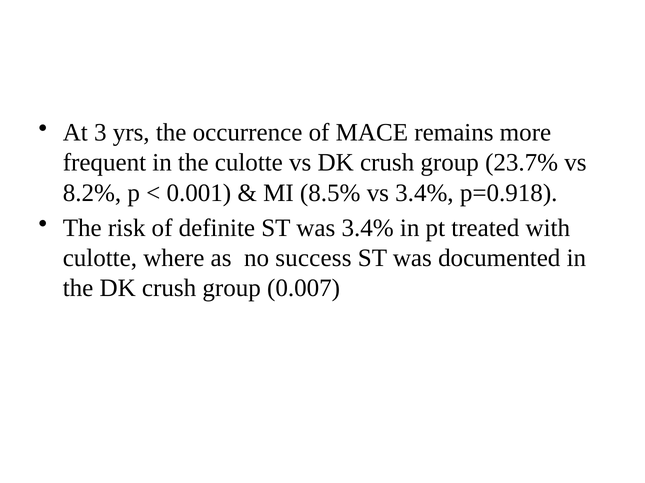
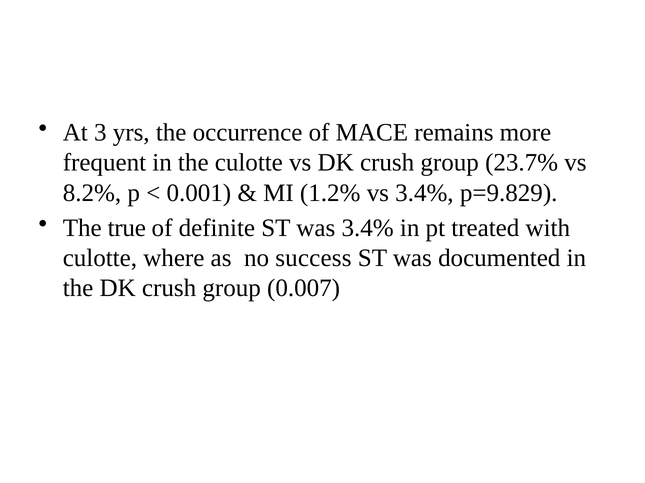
8.5%: 8.5% -> 1.2% (330, 193)
p=0.918: p=0.918 -> p=9.829 (509, 193)
risk: risk -> true (127, 228)
